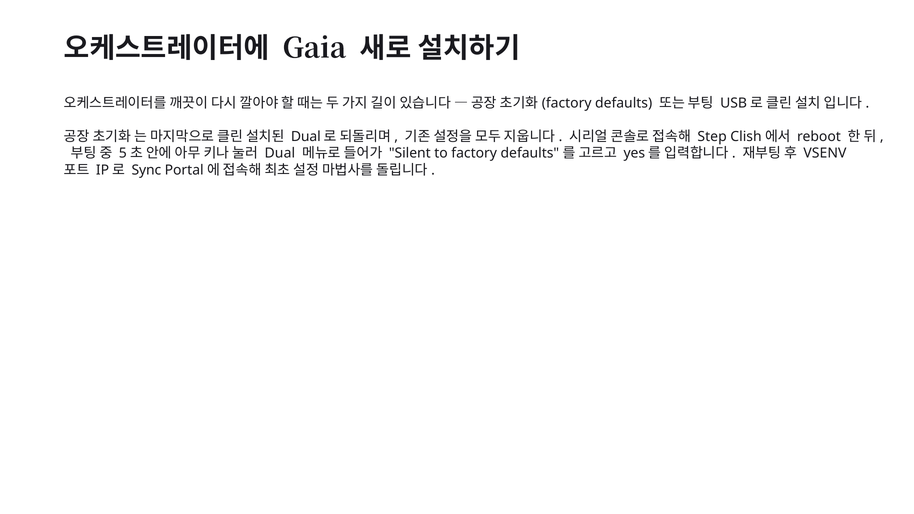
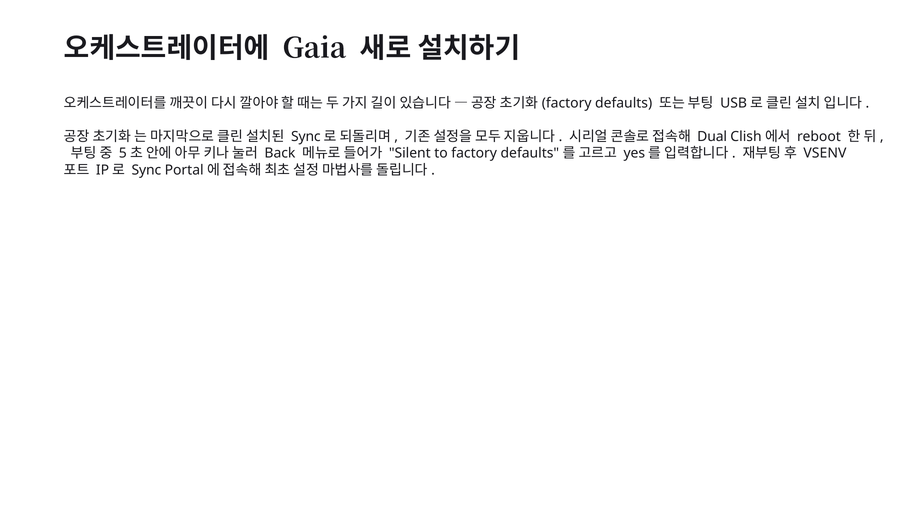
Dual: Dual -> Sync (306, 137)
Step: Step -> Dual (712, 137)
Dual: Dual -> Back (280, 153)
